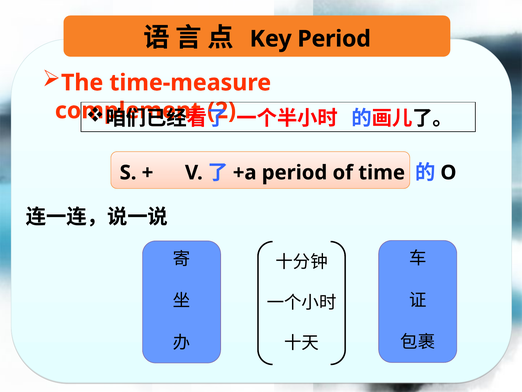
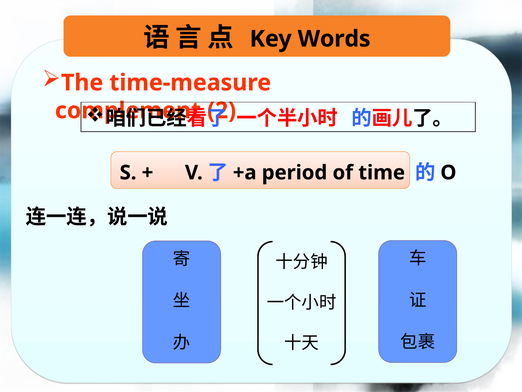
Key Period: Period -> Words (334, 39)
